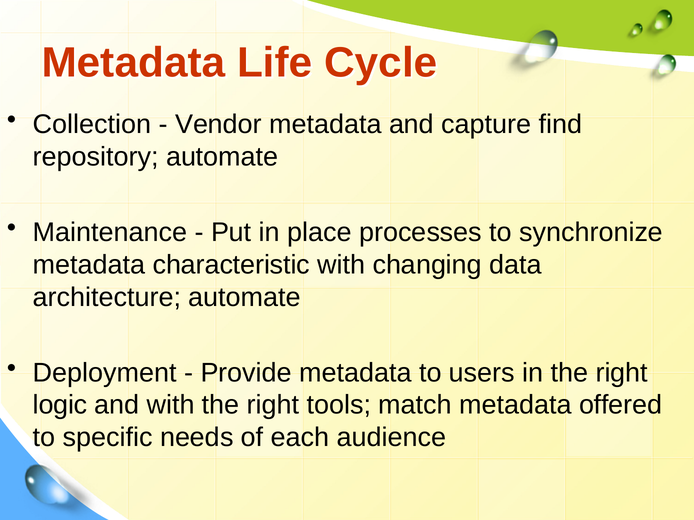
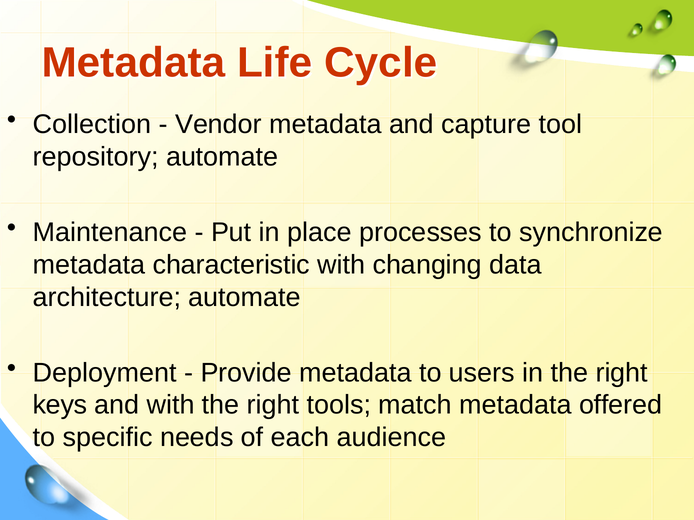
find: find -> tool (560, 125)
logic: logic -> keys (60, 405)
